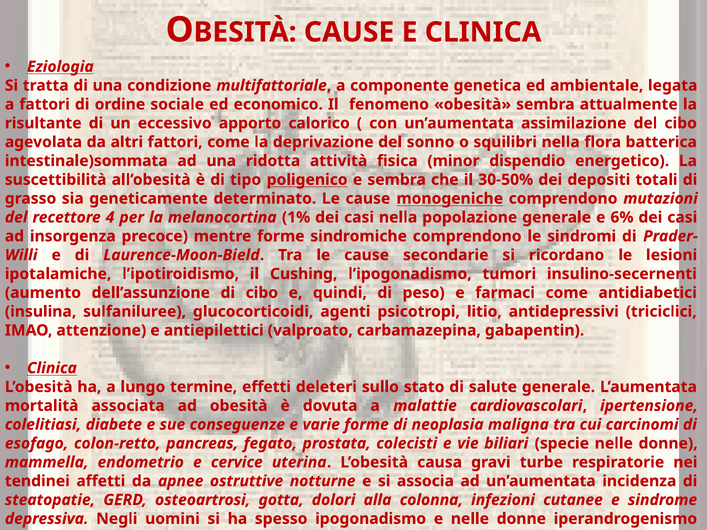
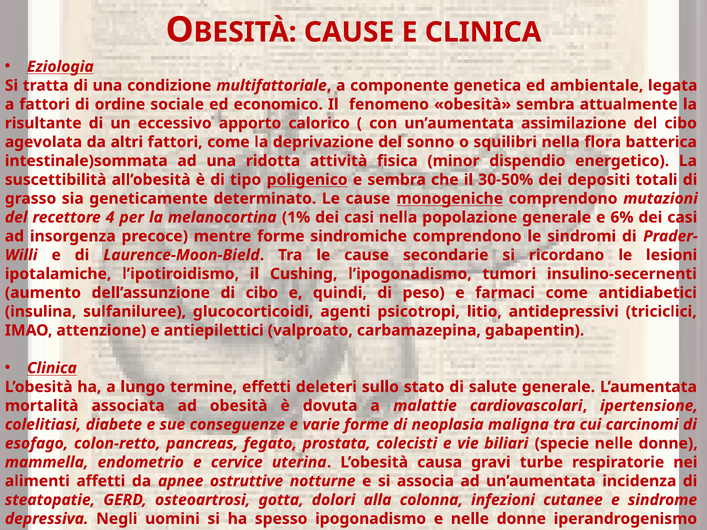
tendinei: tendinei -> alimenti (37, 481)
